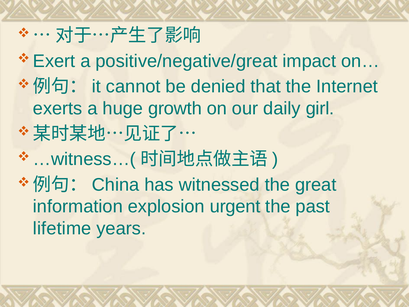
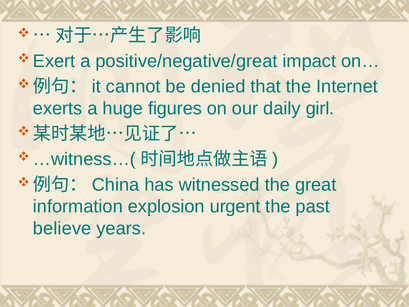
growth: growth -> figures (175, 108)
lifetime: lifetime -> believe (62, 228)
